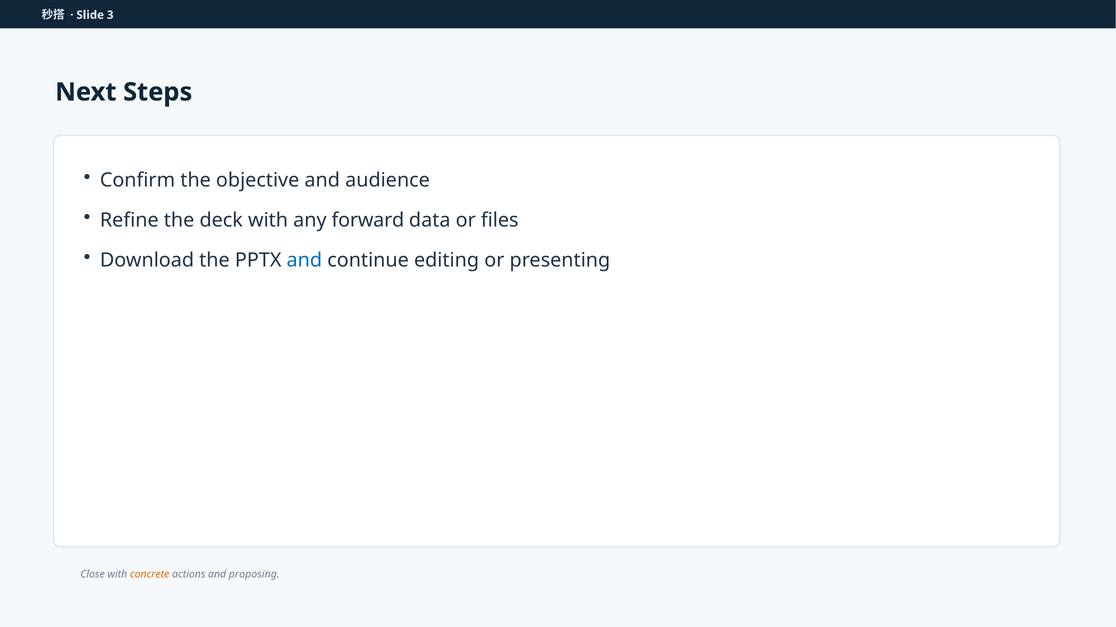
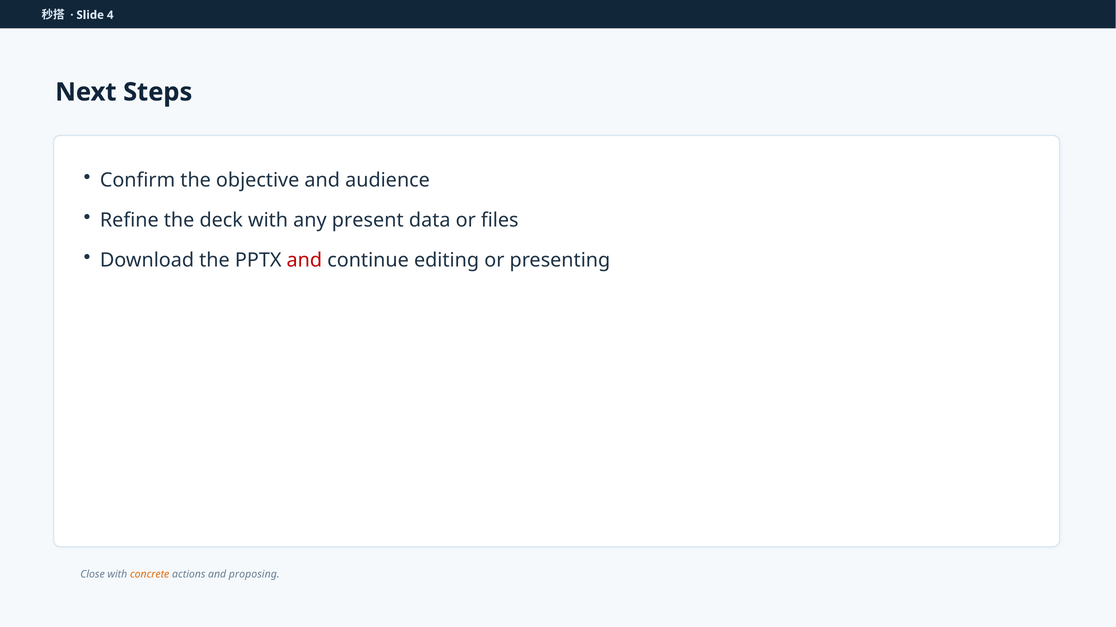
3: 3 -> 4 (110, 15)
forward: forward -> present (368, 221)
and colour: blue -> red (304, 261)
